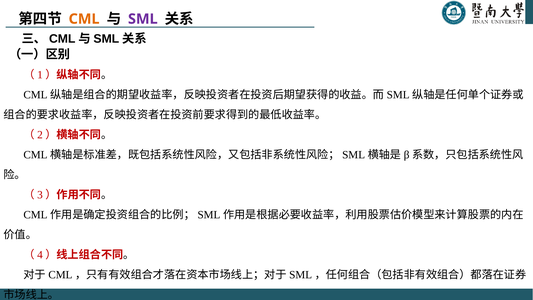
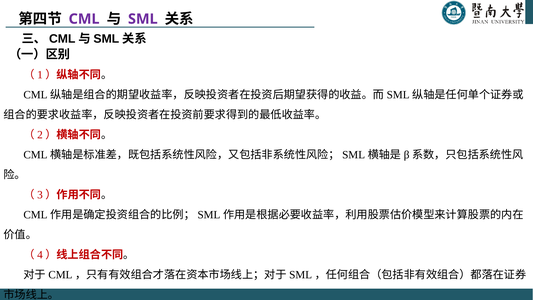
CML colour: orange -> purple (84, 19)
